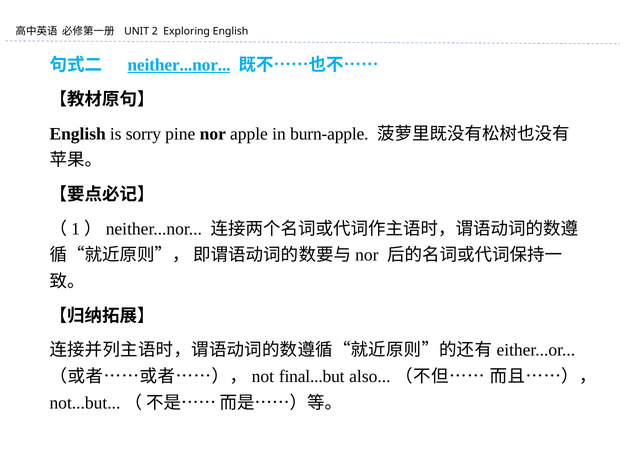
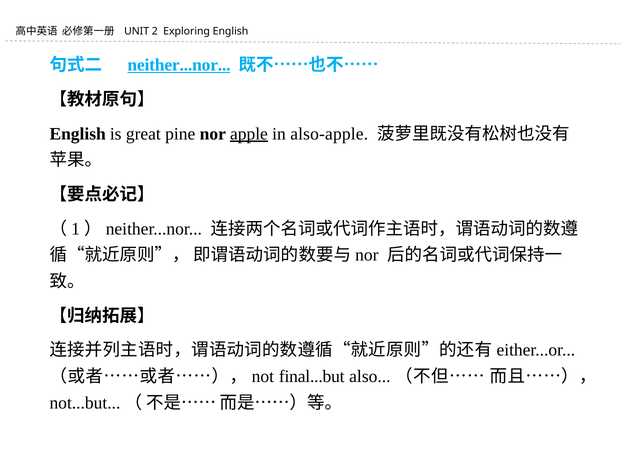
sorry: sorry -> great (143, 134)
apple underline: none -> present (249, 134)
burn-apple: burn-apple -> also-apple (329, 134)
